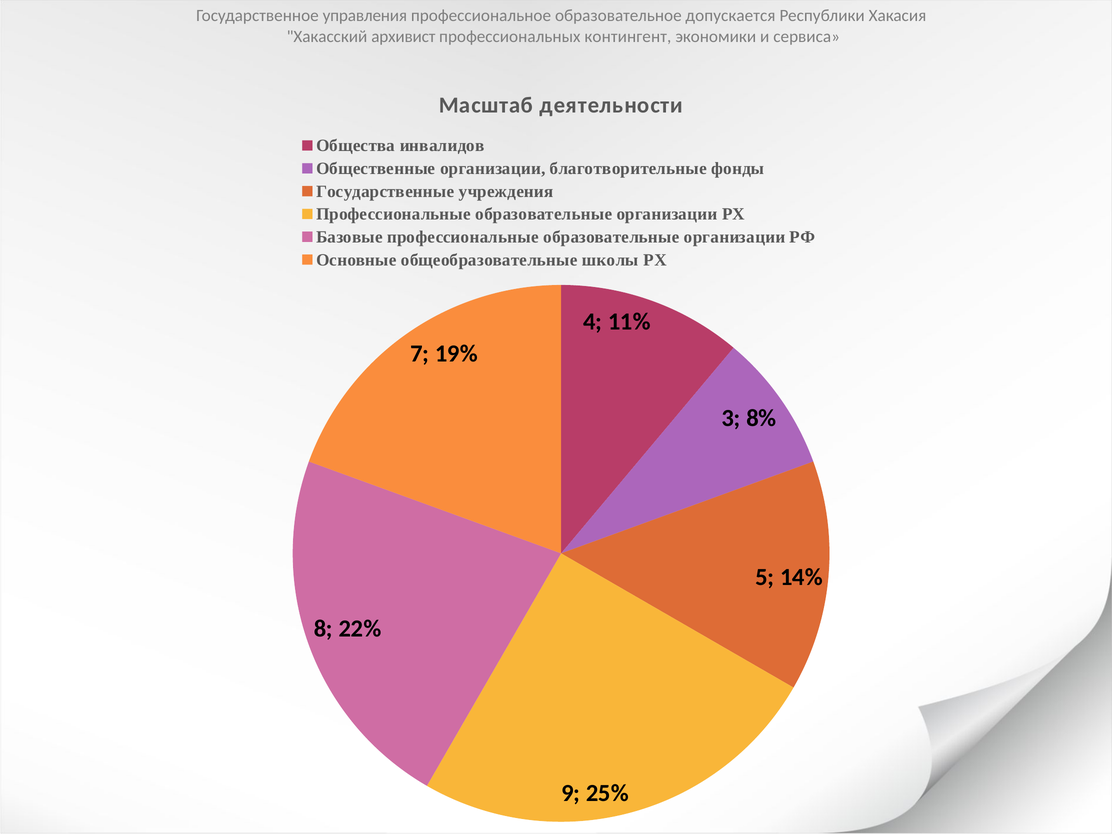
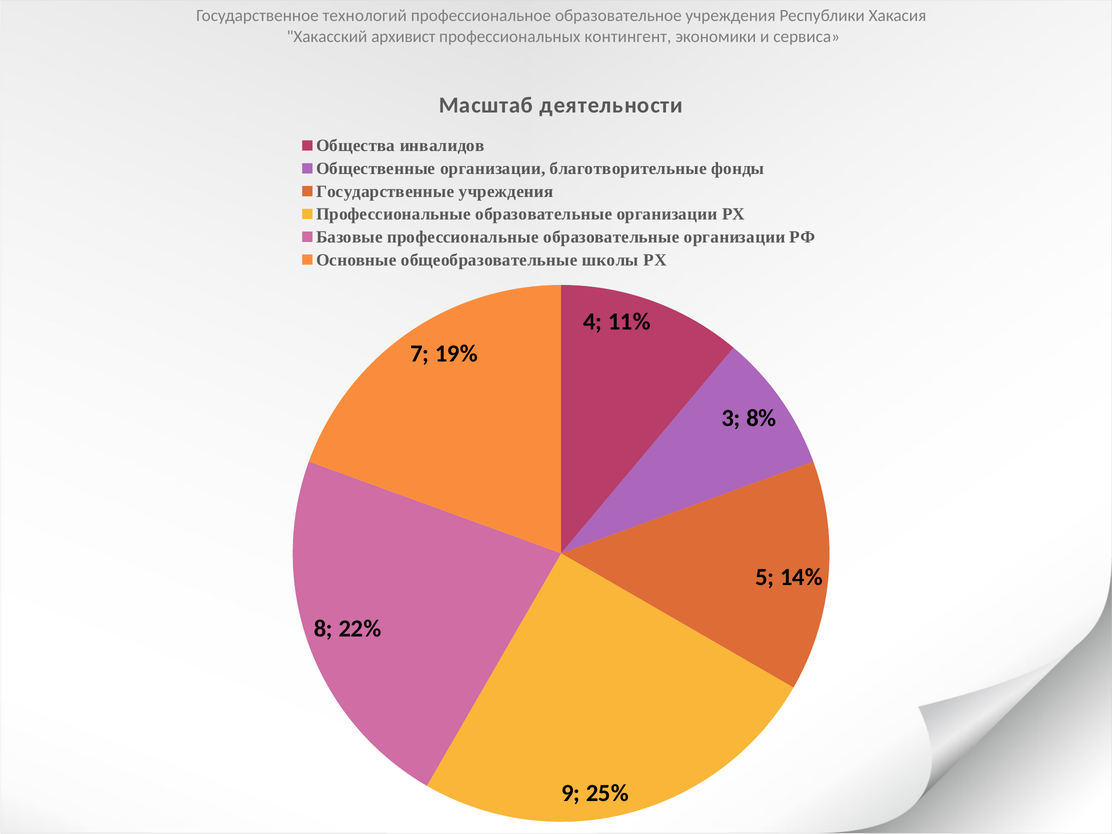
управления: управления -> технологий (365, 16)
образовательное допускается: допускается -> учреждения (731, 16)
